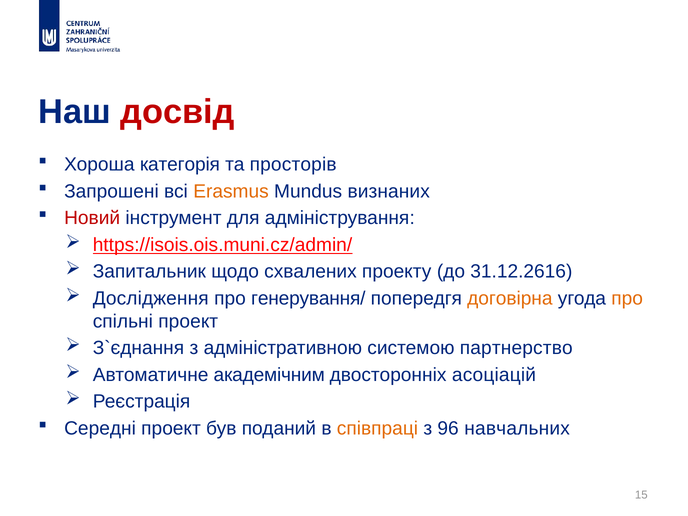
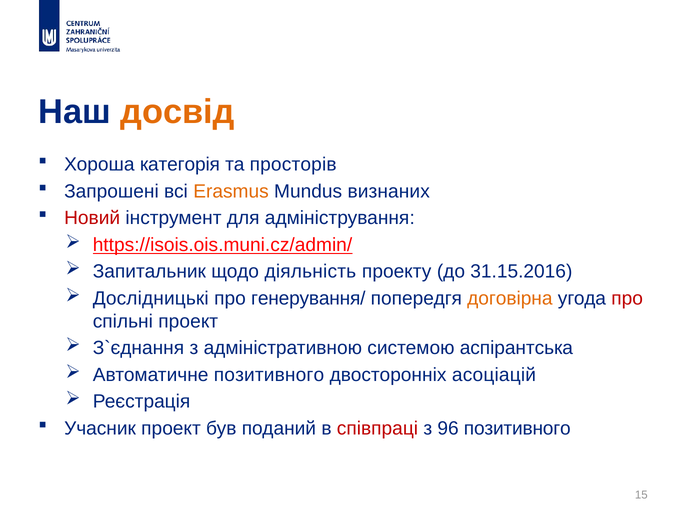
досвід colour: red -> orange (177, 112)
схвалених: схвалених -> діяльність (310, 272)
31.12.2616: 31.12.2616 -> 31.15.2016 (521, 272)
Дослідження: Дослідження -> Дослідницькі (151, 298)
про colour: orange -> red (627, 298)
партнерство: партнерство -> аспірантська (516, 348)
Автоматичне академічним: академічним -> позитивного (269, 375)
Середні: Середні -> Учасник (100, 428)
співпраці colour: orange -> red (377, 428)
96 навчальних: навчальних -> позитивного (517, 428)
